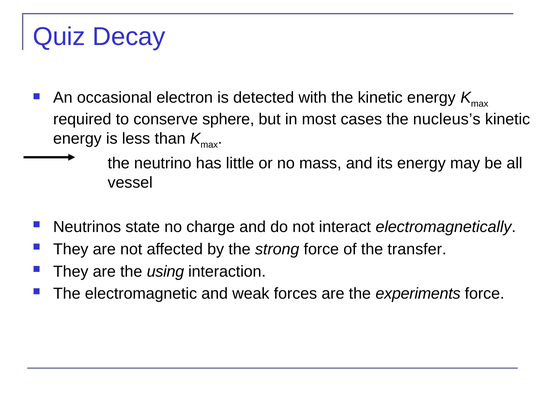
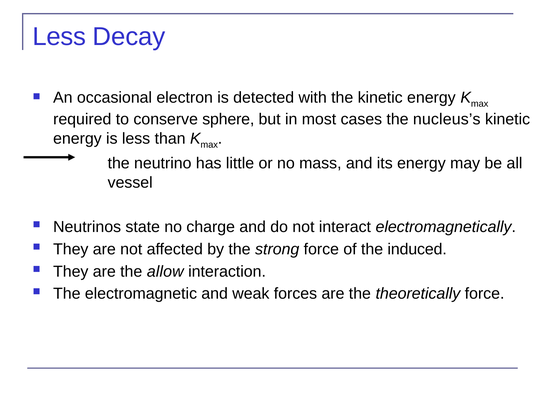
Quiz: Quiz -> Less (59, 37)
transfer: transfer -> induced (417, 249)
using: using -> allow (165, 271)
experiments: experiments -> theoretically (418, 294)
